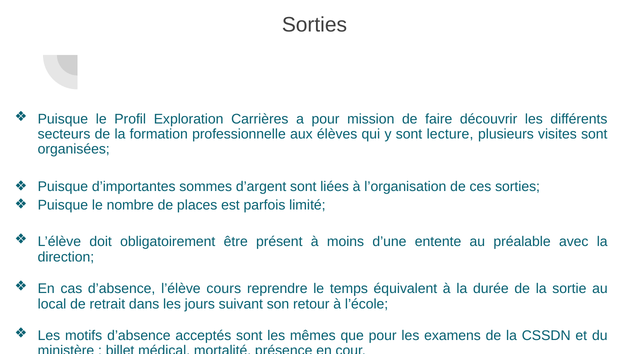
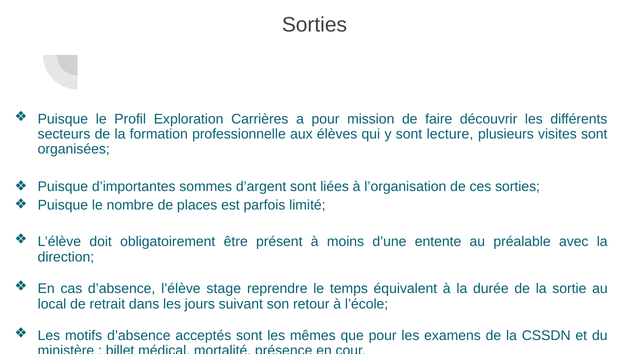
cours: cours -> stage (224, 289)
